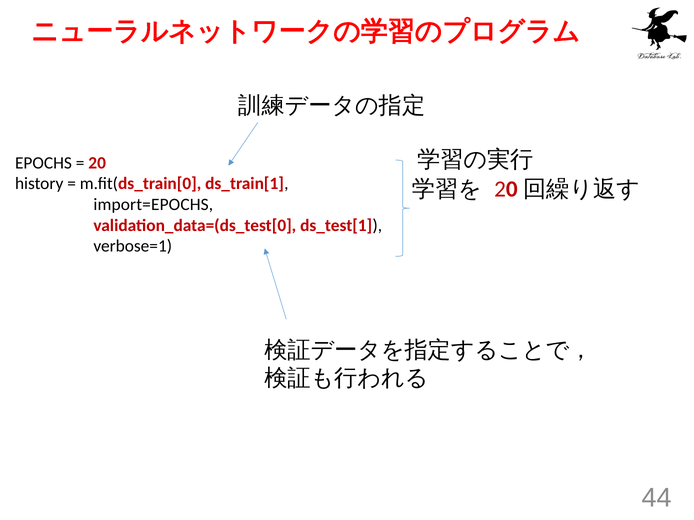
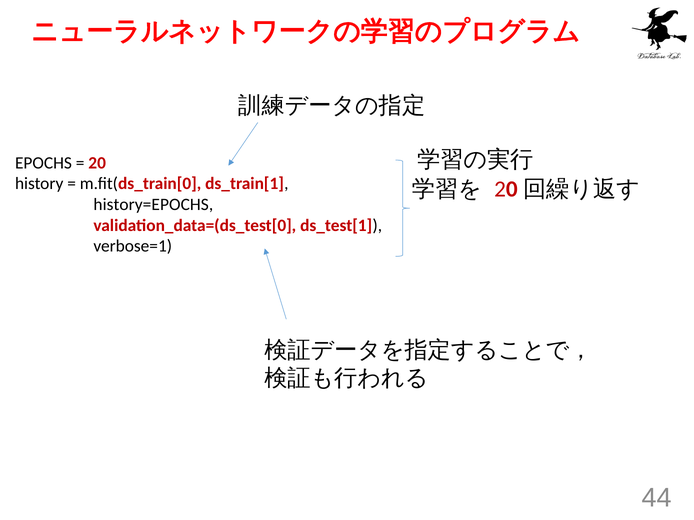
import=EPOCHS: import=EPOCHS -> history=EPOCHS (153, 205)
